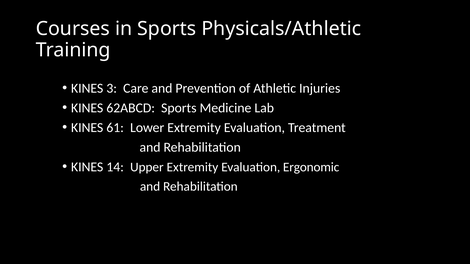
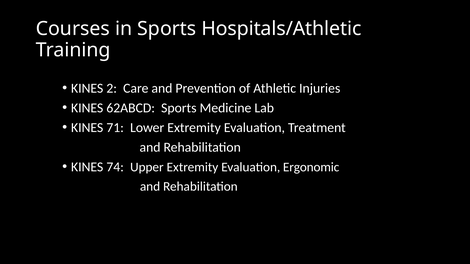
Physicals/Athletic: Physicals/Athletic -> Hospitals/Athletic (281, 29)
3: 3 -> 2 (112, 88)
61: 61 -> 71 (115, 128)
14: 14 -> 74 (115, 167)
